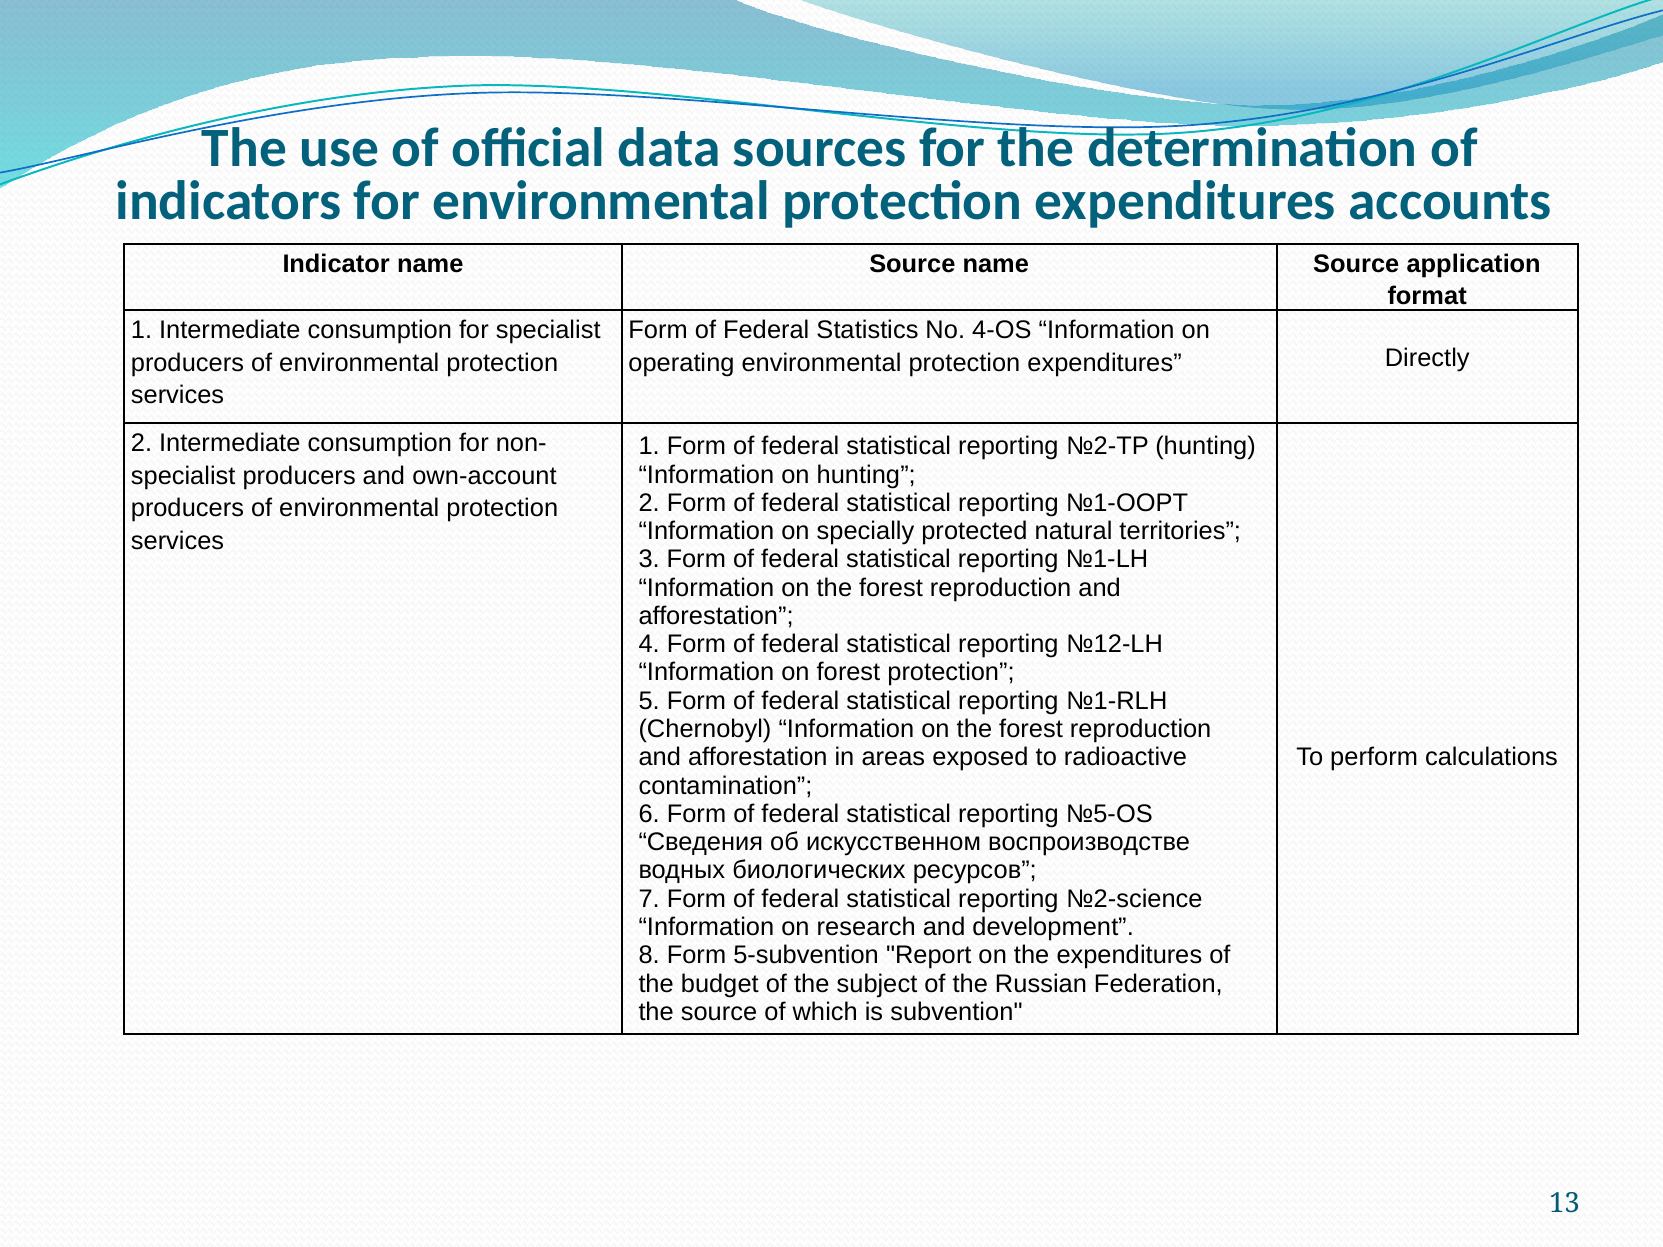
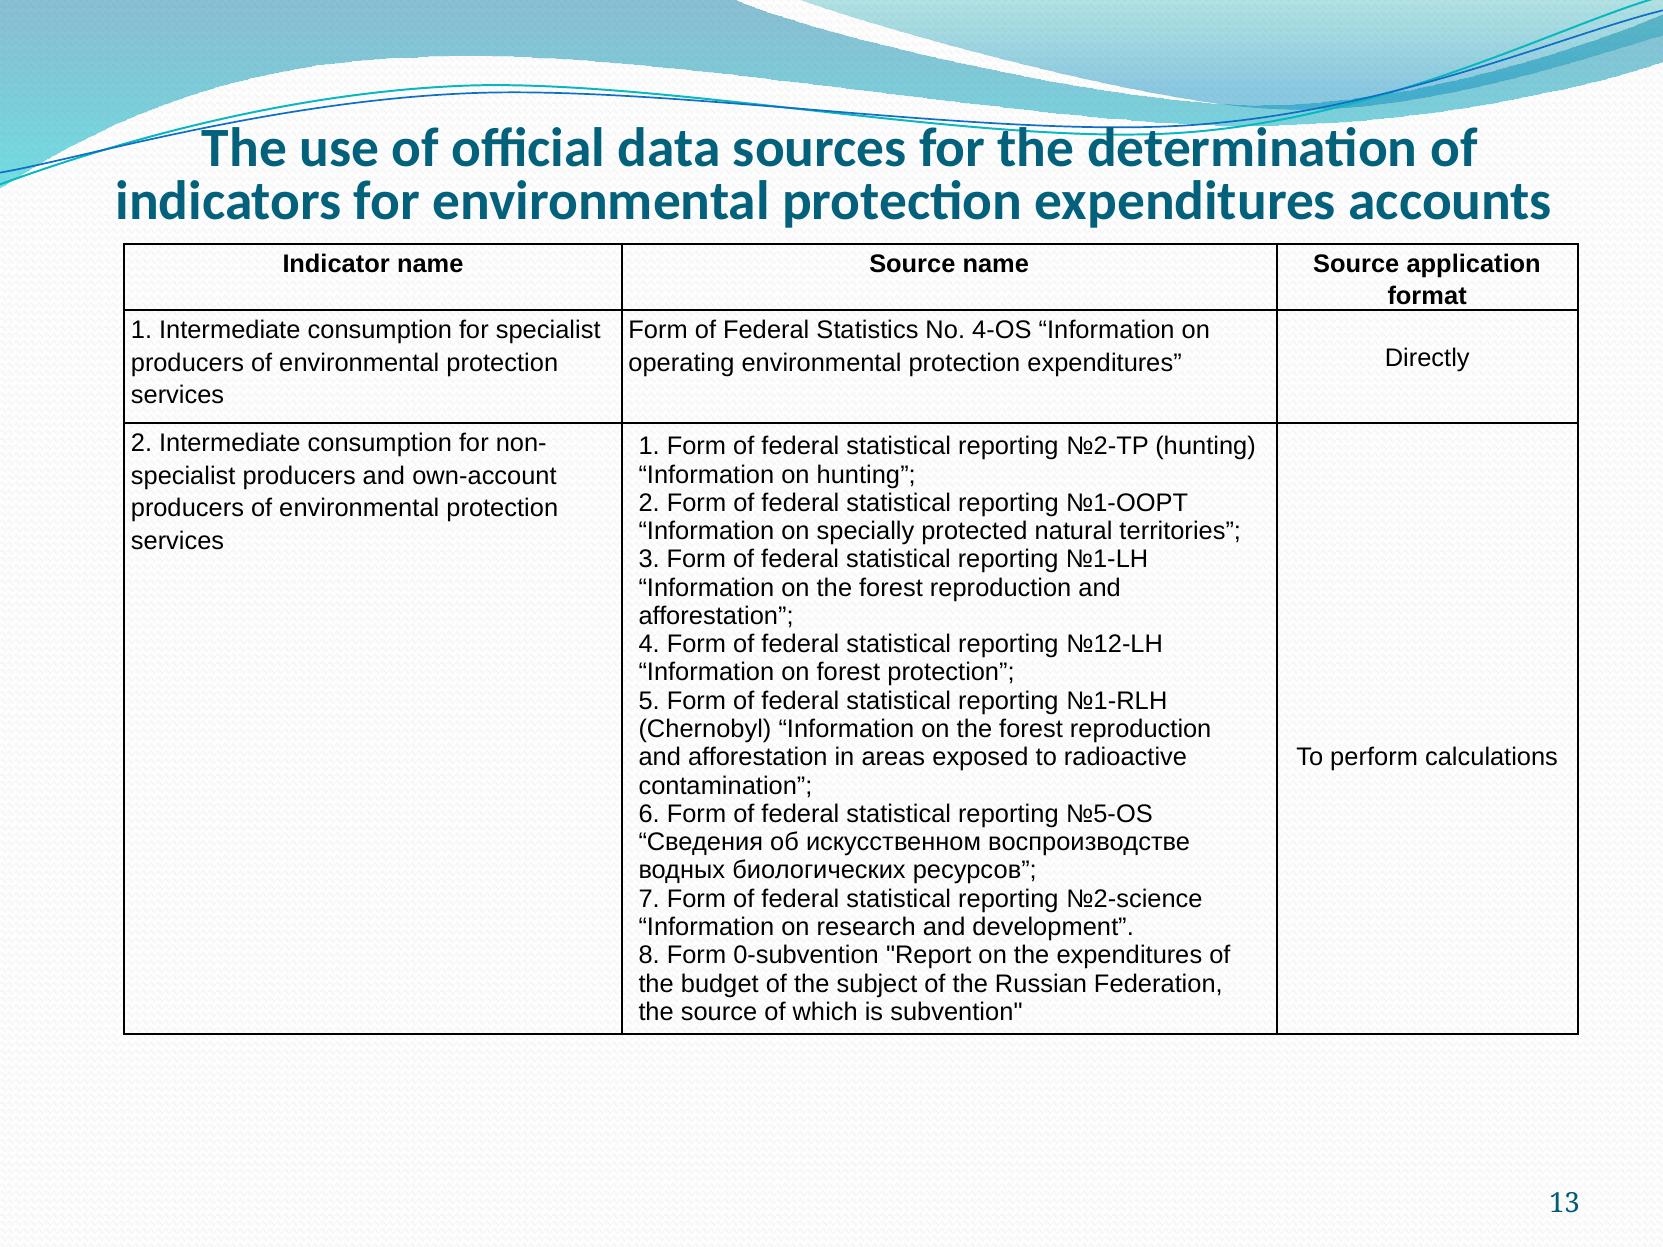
5-subvention: 5-subvention -> 0-subvention (806, 956)
